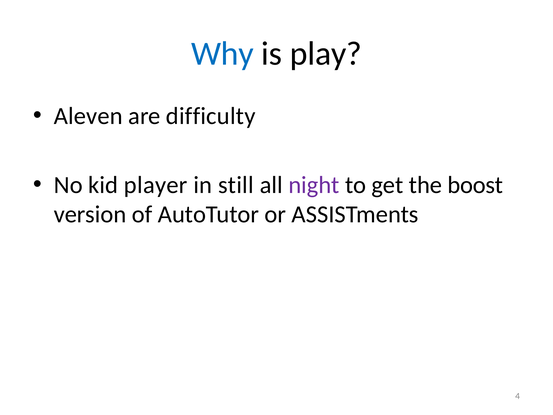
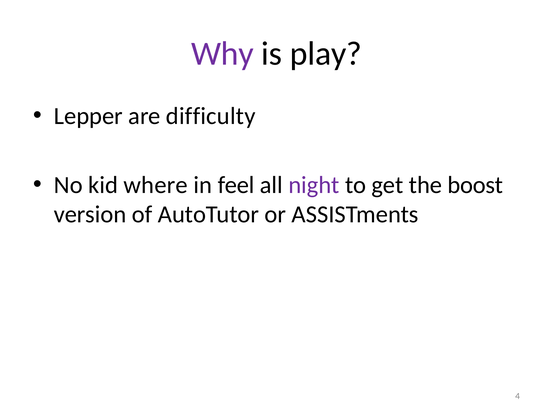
Why colour: blue -> purple (222, 54)
Aleven: Aleven -> Lepper (88, 116)
player: player -> where (156, 185)
still: still -> feel (236, 185)
